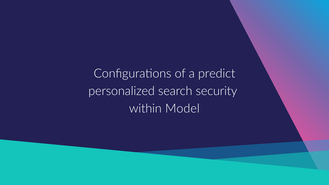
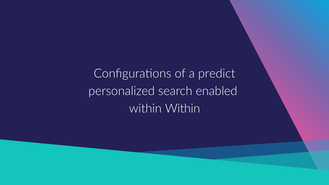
security: security -> enabled (217, 91)
Model: Model -> Within (183, 108)
